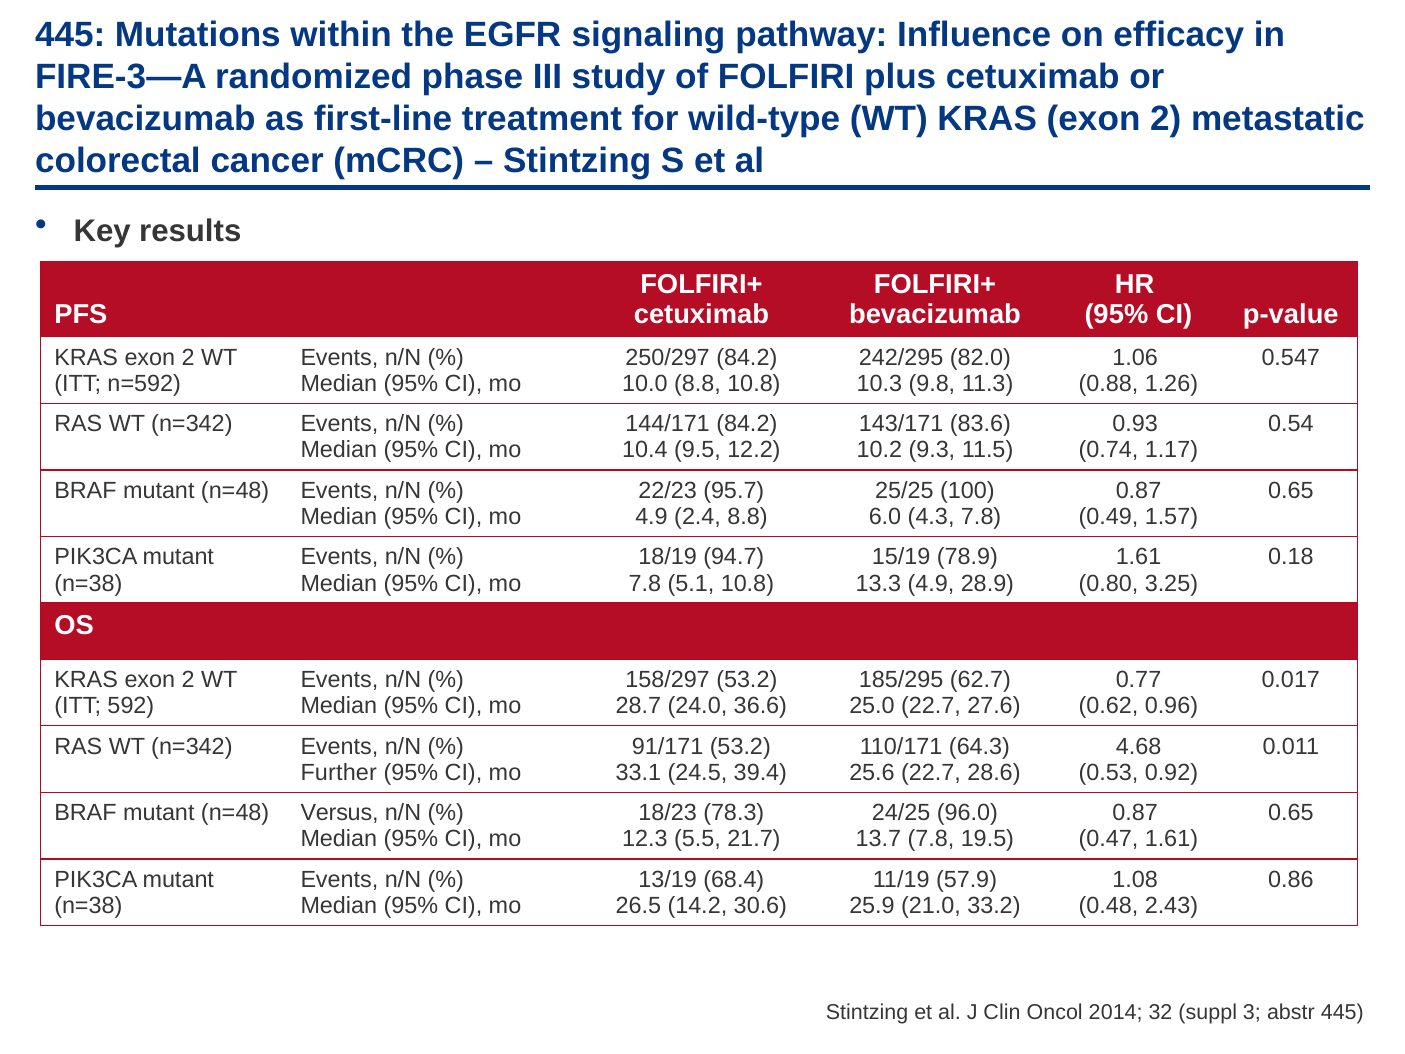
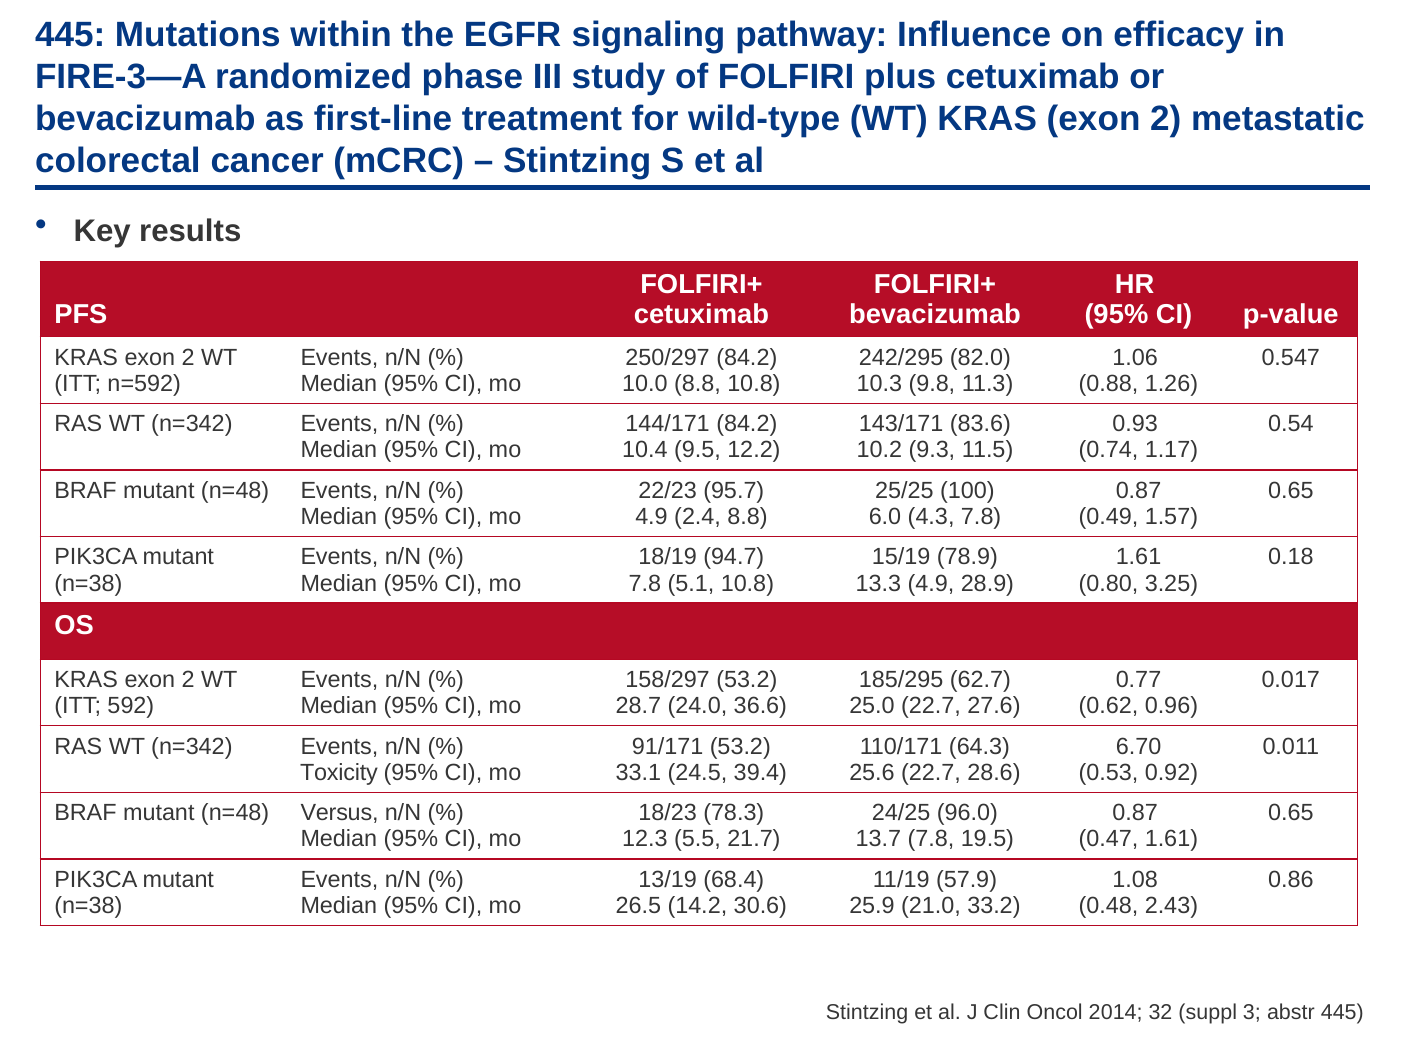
4.68: 4.68 -> 6.70 (1139, 746)
Further: Further -> Toxicity (339, 772)
